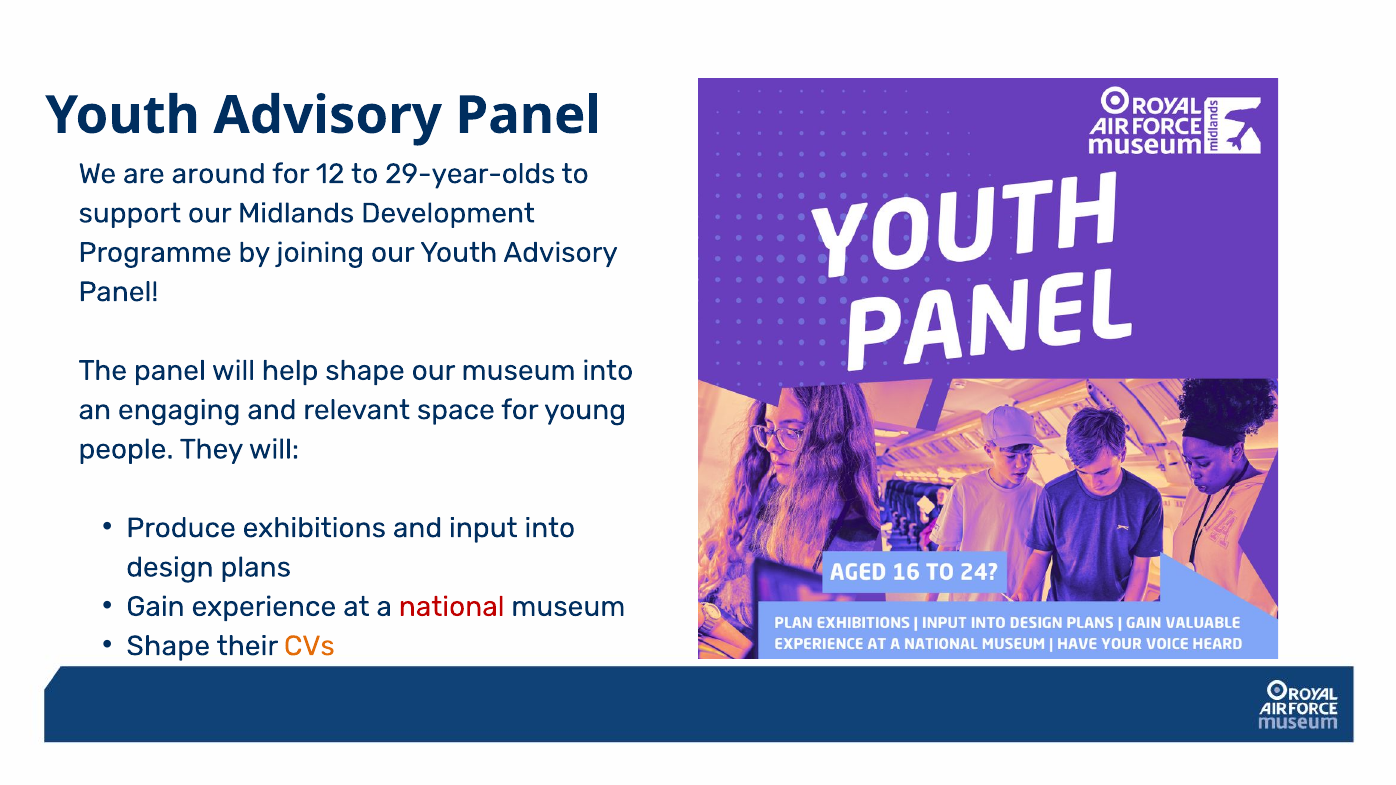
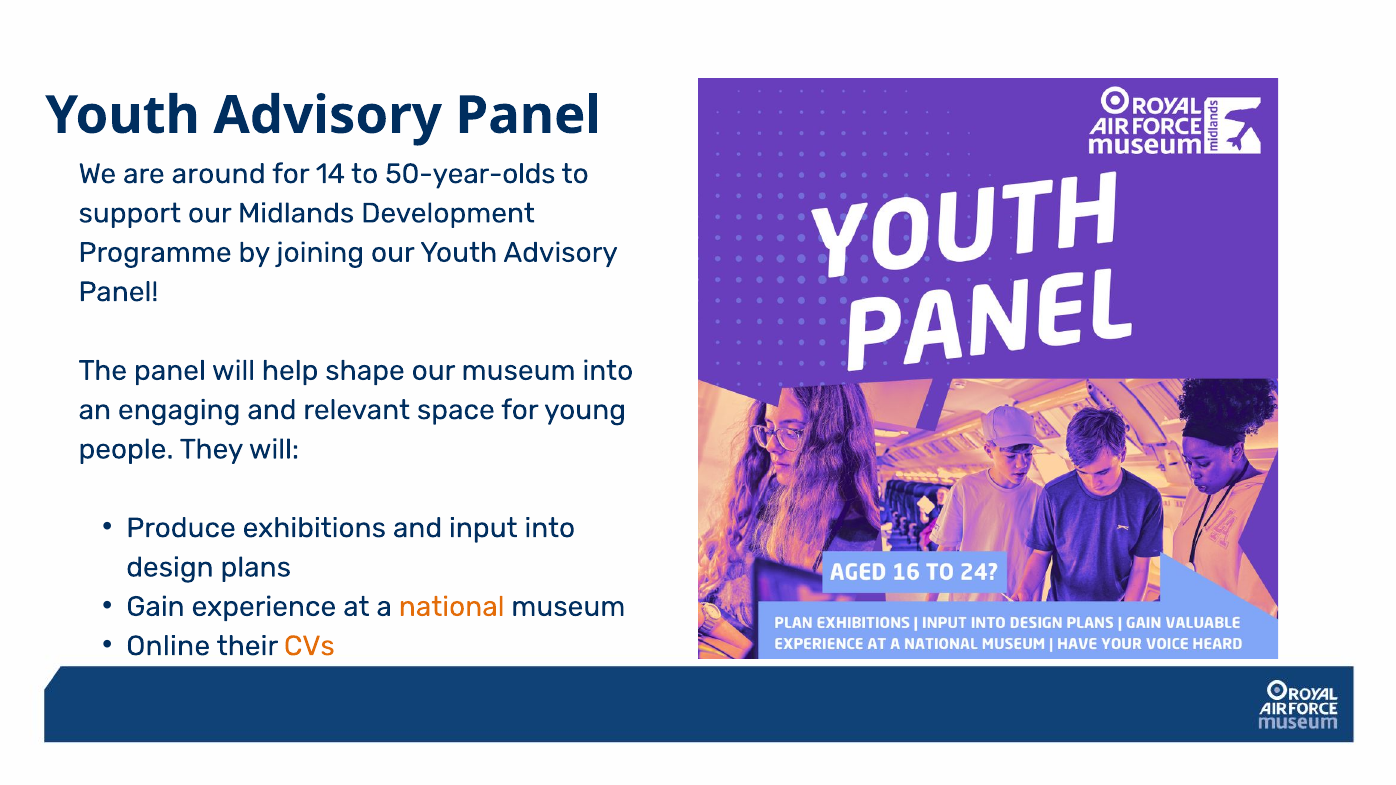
12: 12 -> 14 (330, 174)
29-year-olds: 29-year-olds -> 50-year-olds (470, 174)
national colour: red -> orange (452, 607)
Shape: Shape -> Online (168, 646)
